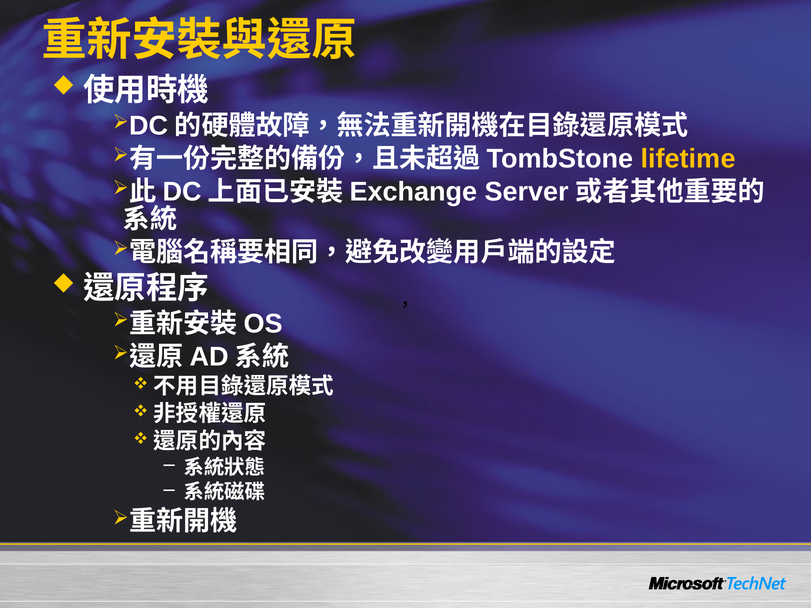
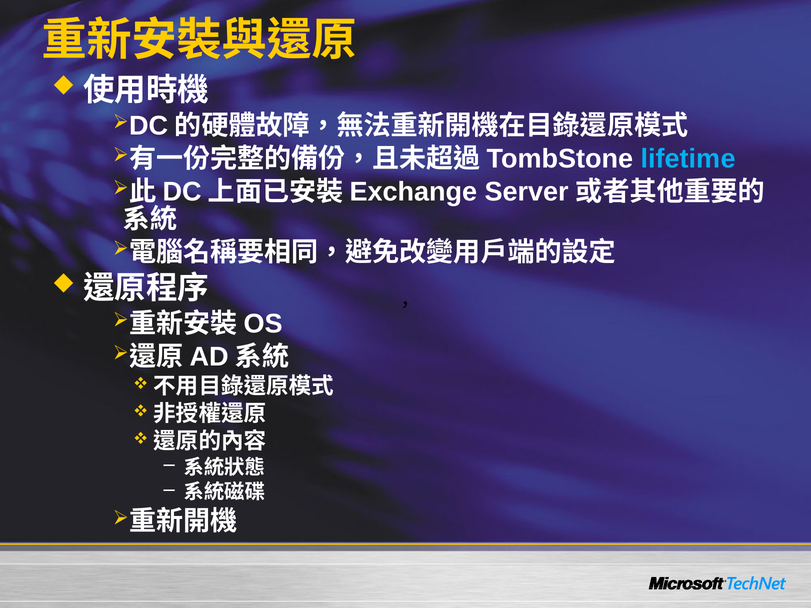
lifetime colour: yellow -> light blue (688, 159)
